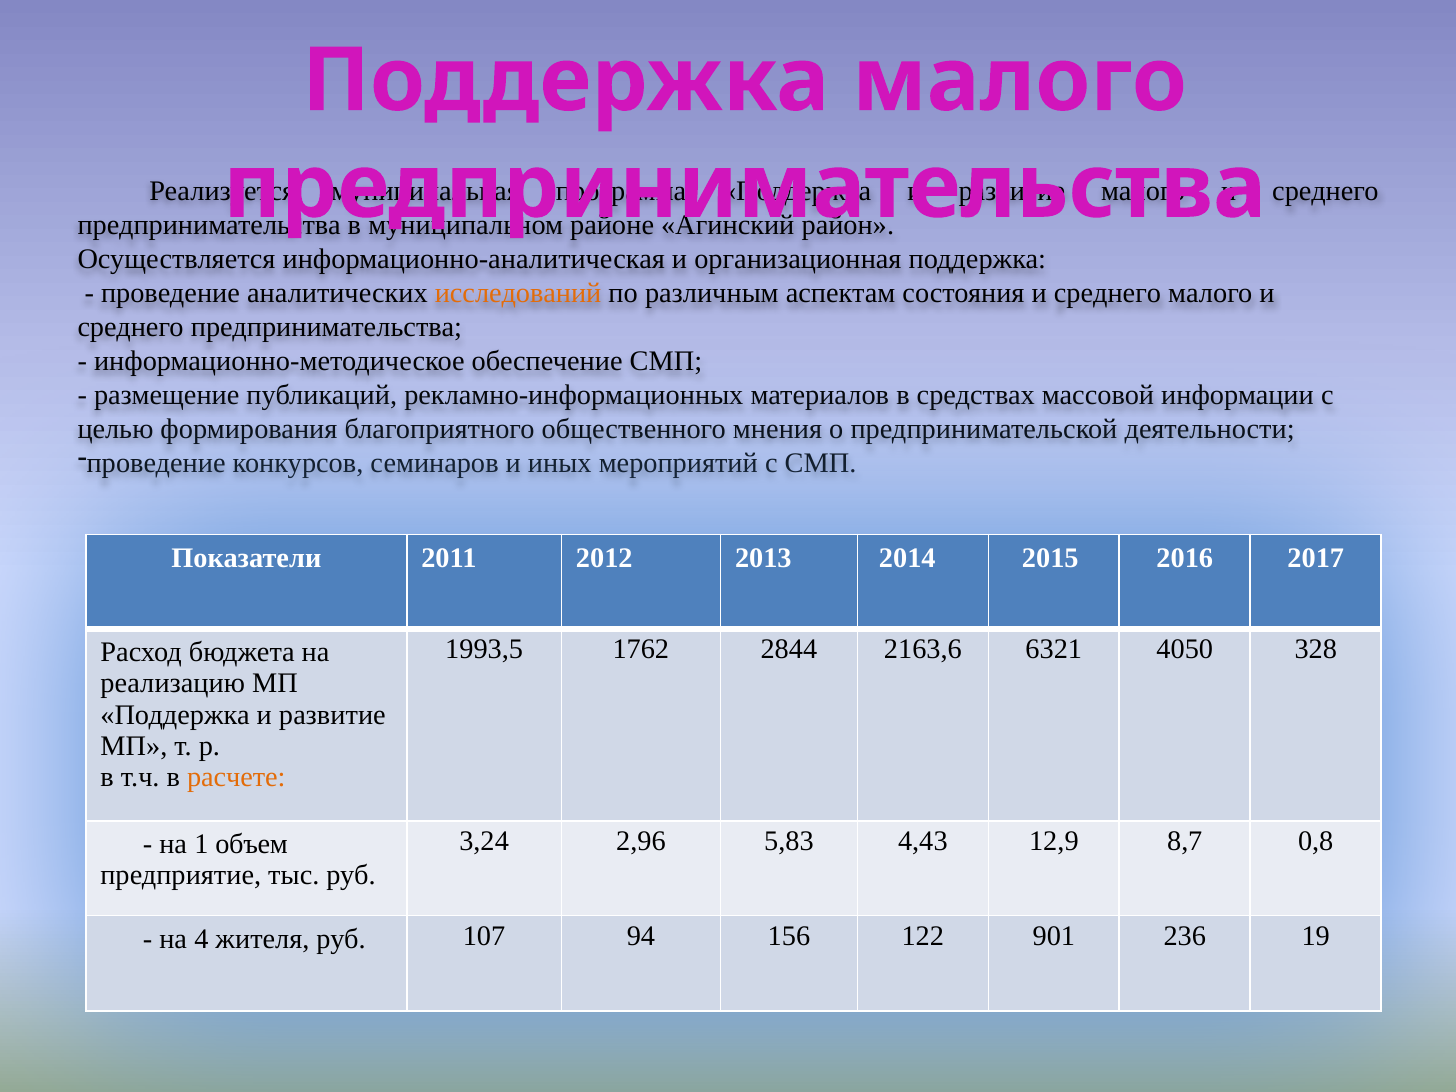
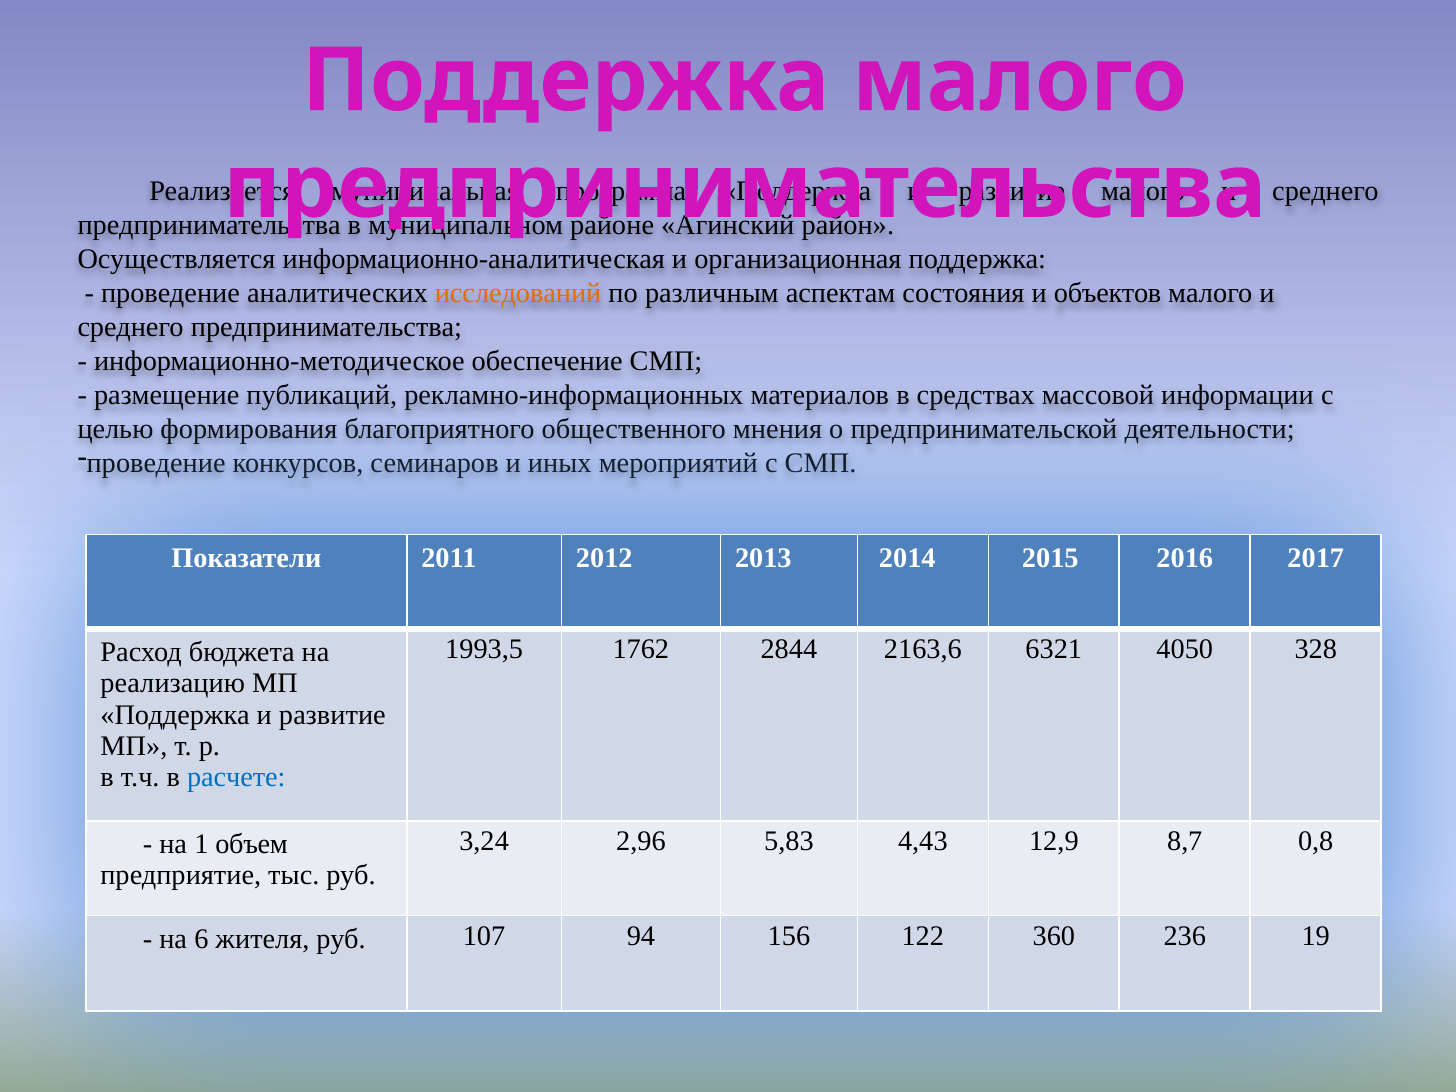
состояния и среднего: среднего -> объектов (1108, 293)
расчете colour: orange -> blue (236, 777)
4: 4 -> 6 (201, 939)
901: 901 -> 360 (1054, 936)
